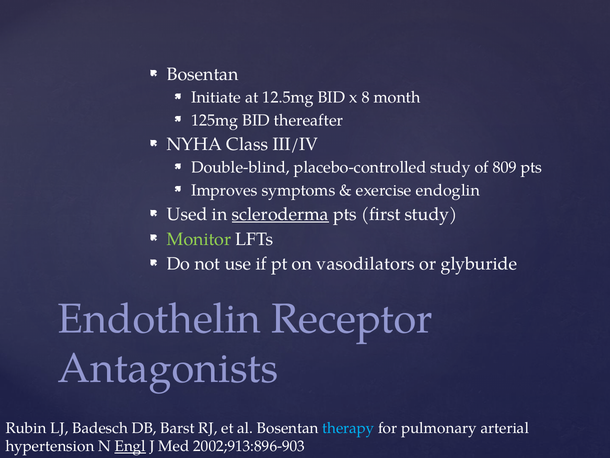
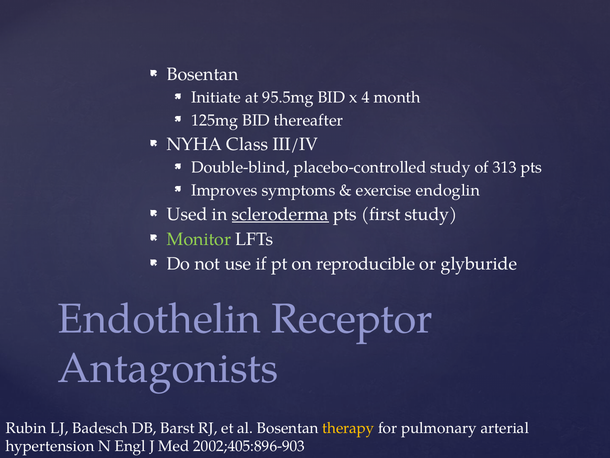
12.5mg: 12.5mg -> 95.5mg (288, 98)
8: 8 -> 4 (366, 98)
809: 809 -> 313 (505, 167)
vasodilators: vasodilators -> reproducible (366, 264)
therapy colour: light blue -> yellow (348, 428)
Engl underline: present -> none (130, 446)
2002;913:896-903: 2002;913:896-903 -> 2002;405:896-903 (249, 446)
